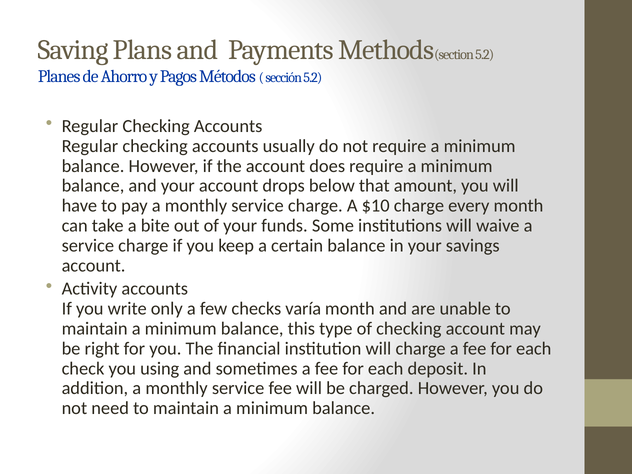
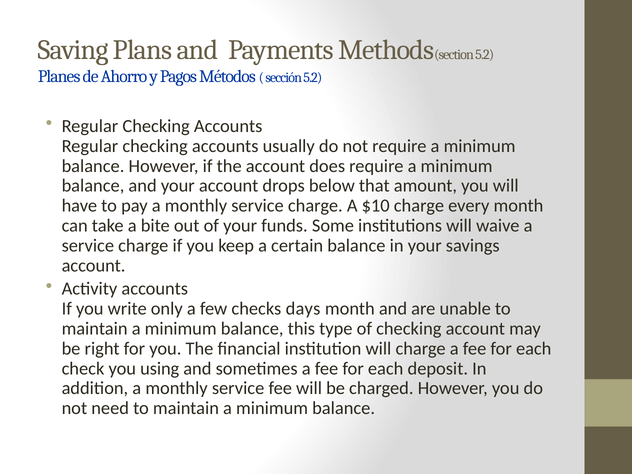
varía: varía -> days (303, 309)
